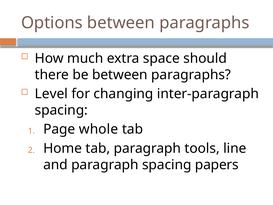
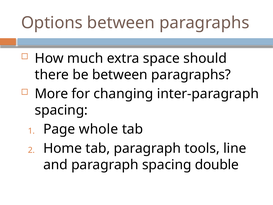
Level: Level -> More (51, 94)
papers: papers -> double (217, 165)
